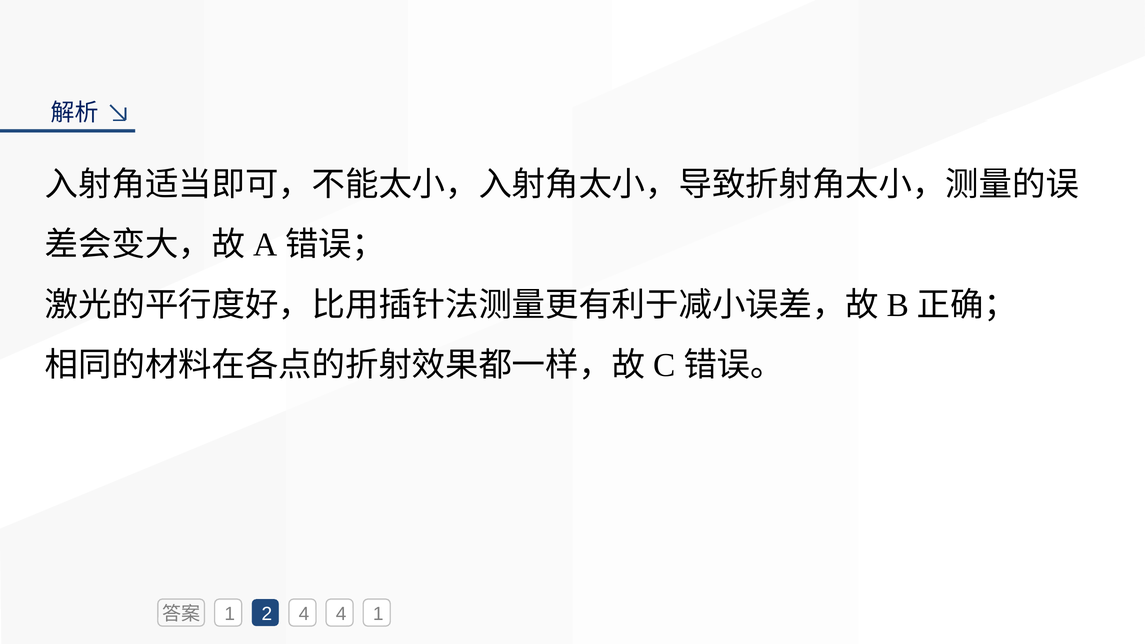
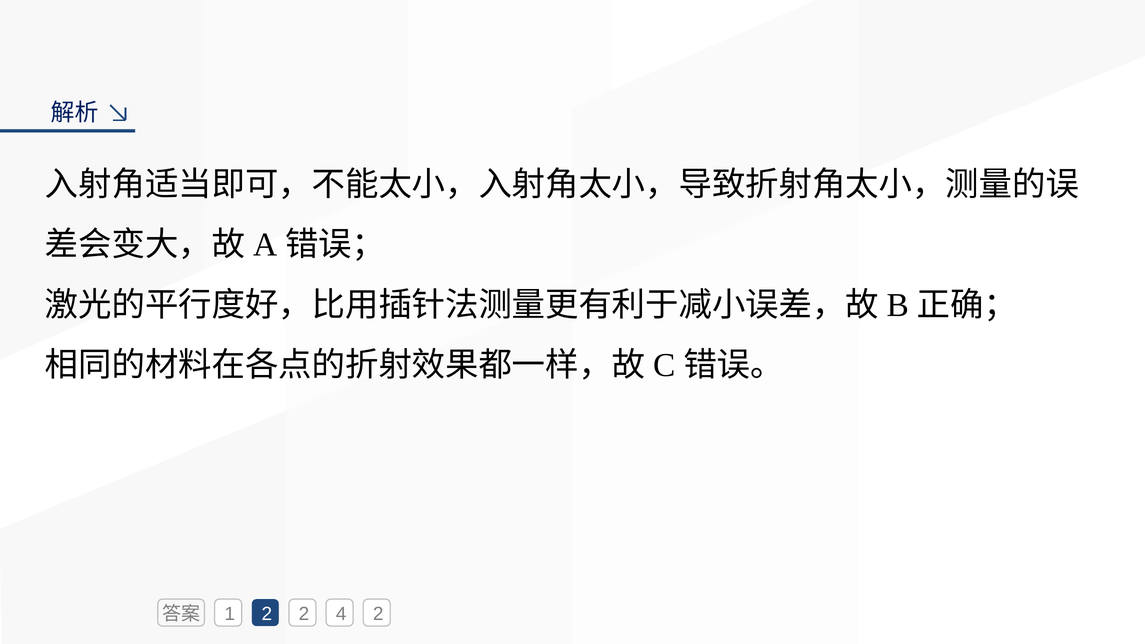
2 4: 4 -> 2 (304, 614)
4 1: 1 -> 2 (378, 614)
